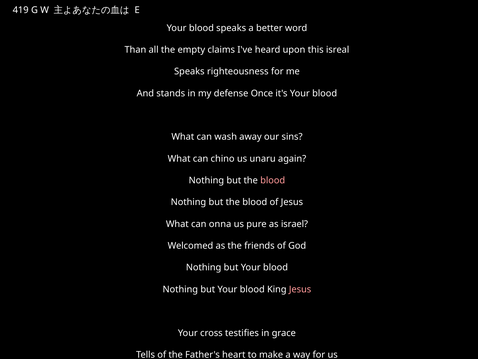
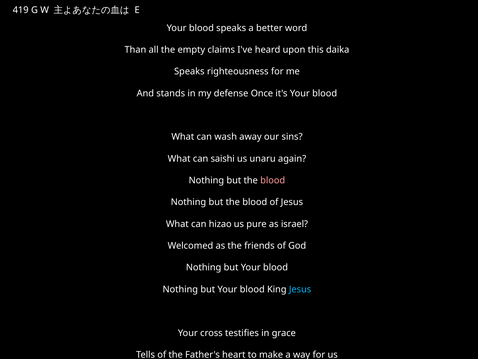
isreal: isreal -> daika (338, 50)
chino: chino -> saishi (223, 158)
onna: onna -> hizao (220, 224)
Jesus colour: pink -> light blue (300, 289)
